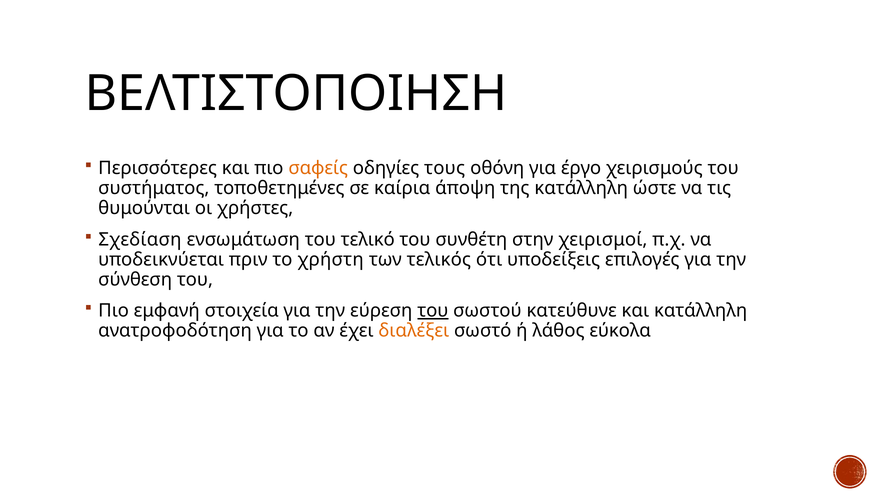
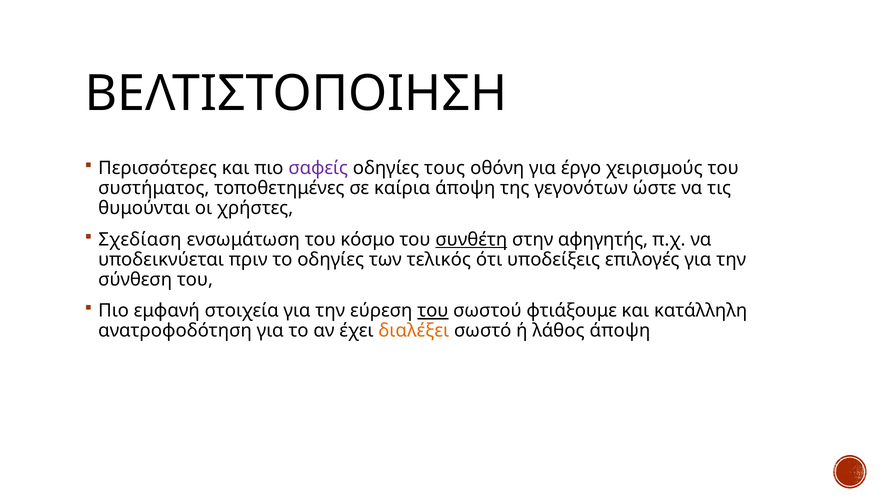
σαφείς colour: orange -> purple (318, 168)
της κατάλληλη: κατάλληλη -> γεγονότων (581, 188)
τελικό: τελικό -> κόσμο (368, 240)
συνθέτη underline: none -> present (471, 240)
χειρισμοί: χειρισμοί -> αφηγητής (603, 240)
το χρήστη: χρήστη -> οδηγίες (331, 260)
κατεύθυνε: κατεύθυνε -> φτιάξουμε (572, 311)
λάθος εύκολα: εύκολα -> άποψη (620, 331)
